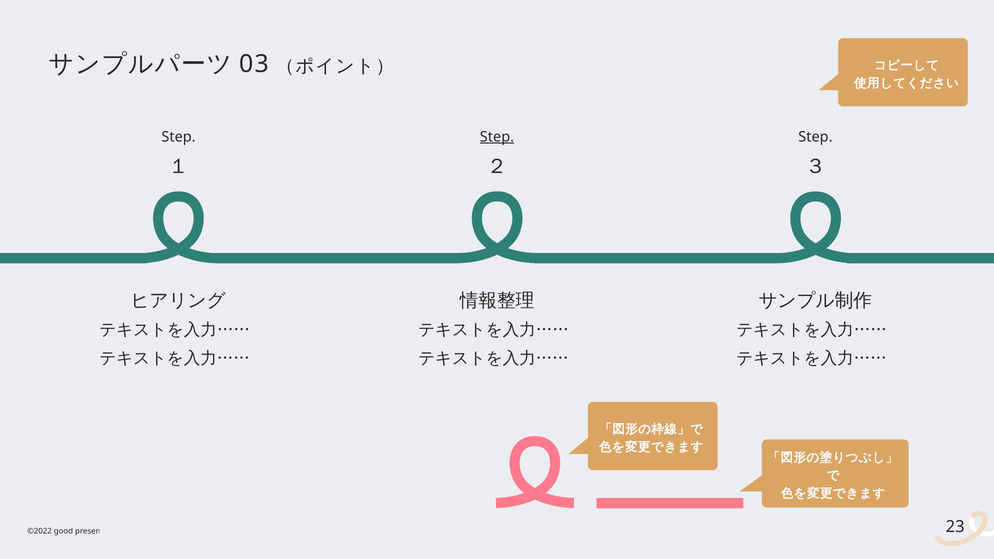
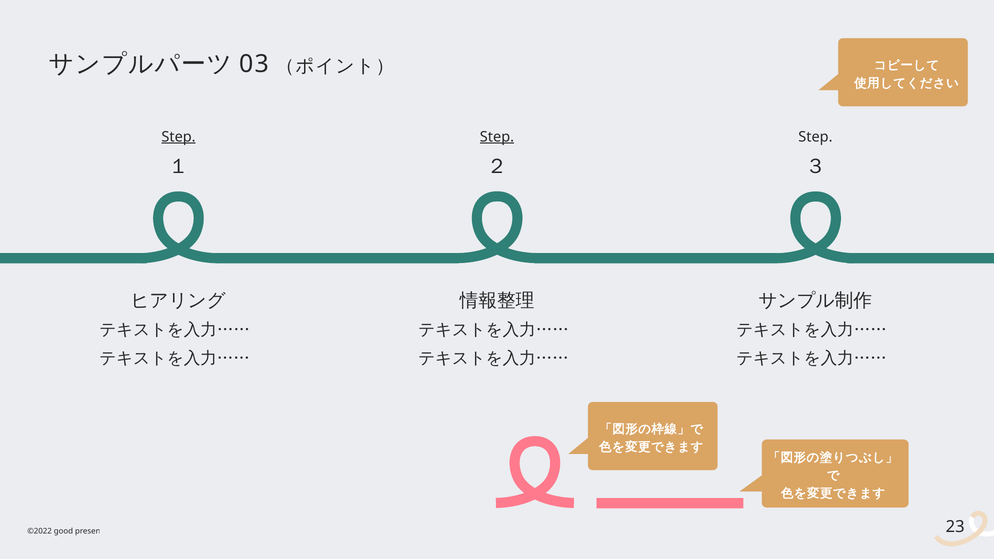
Step underline: none -> present (179, 137)
